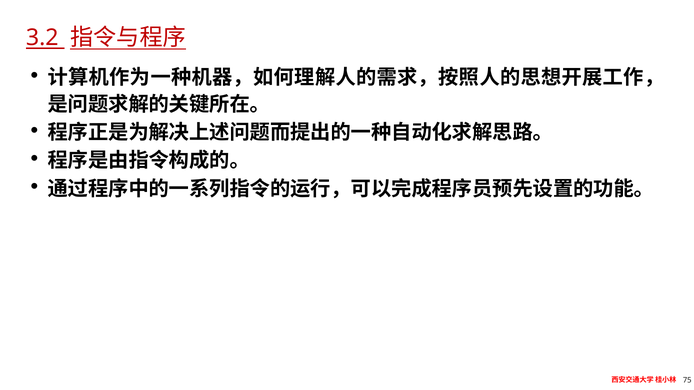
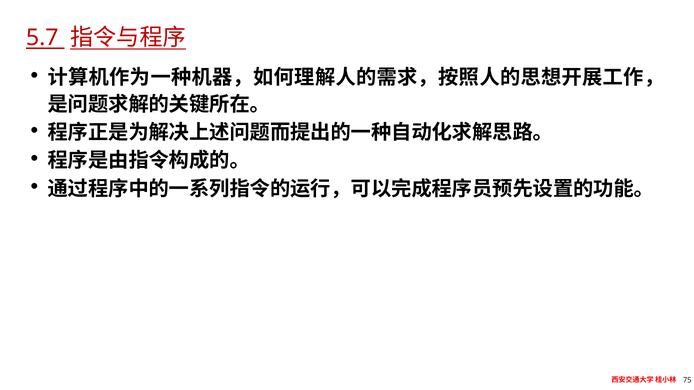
3.2: 3.2 -> 5.7 (42, 38)
